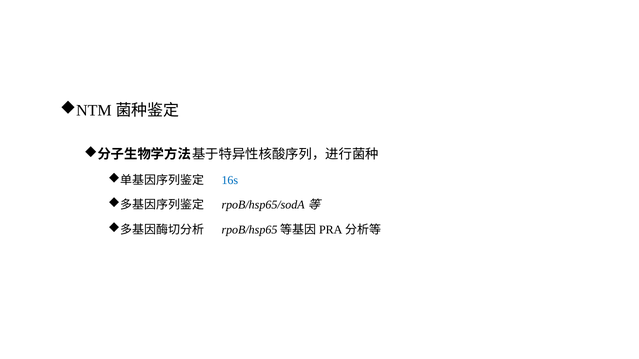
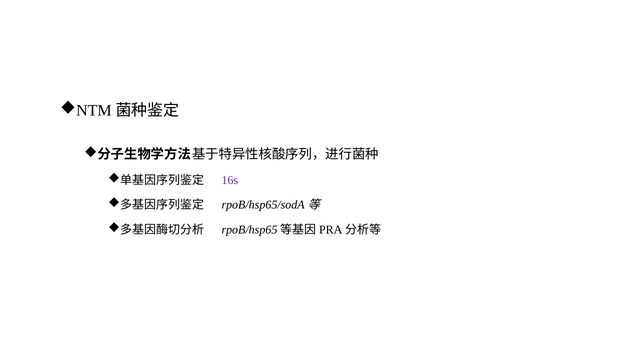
16s colour: blue -> purple (230, 180)
